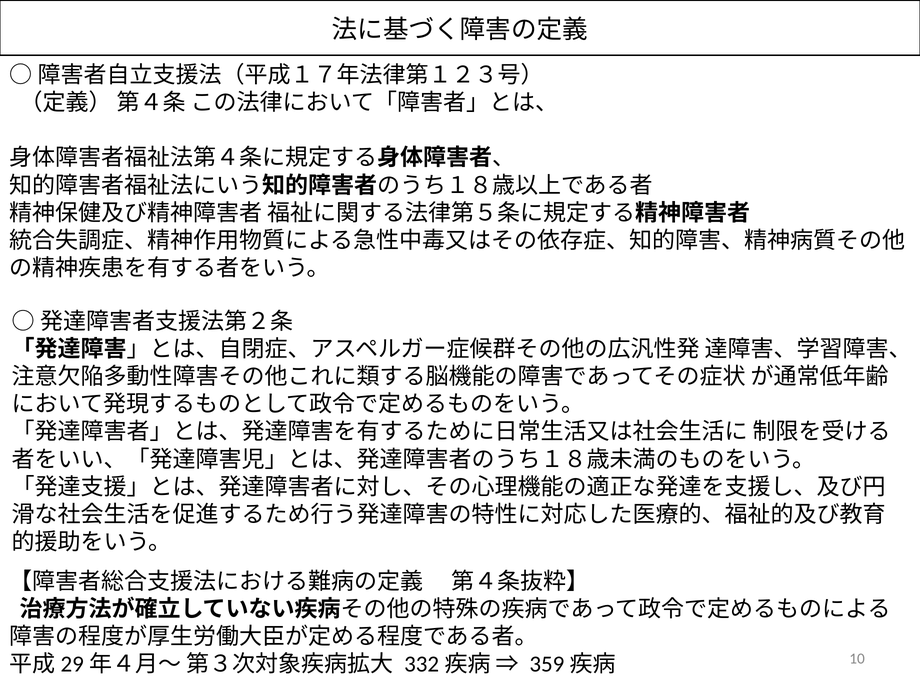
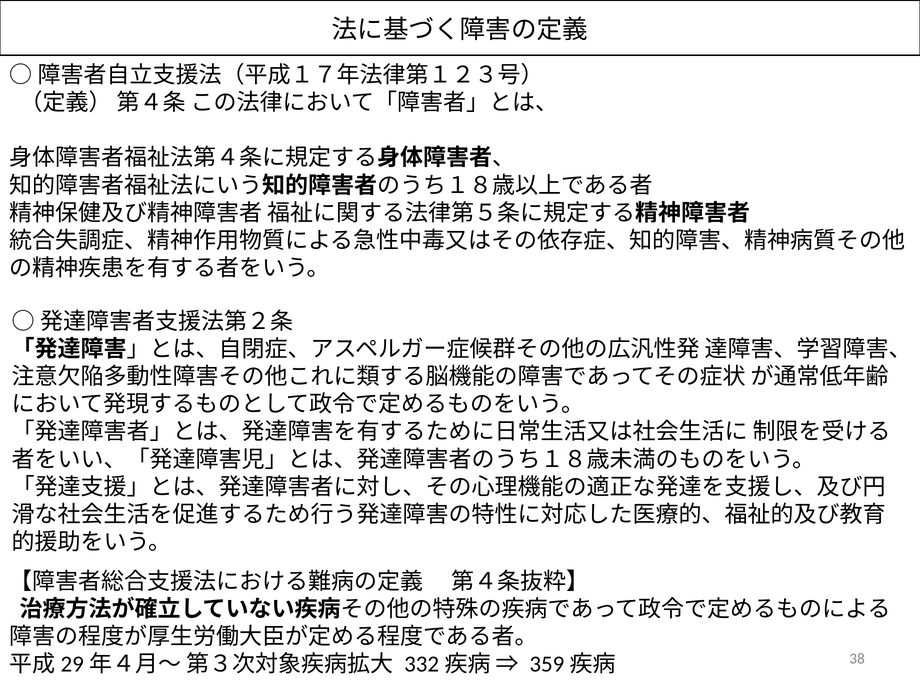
10: 10 -> 38 (857, 659)
